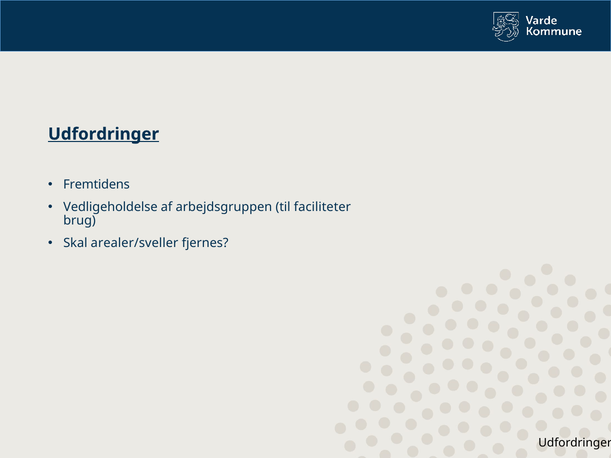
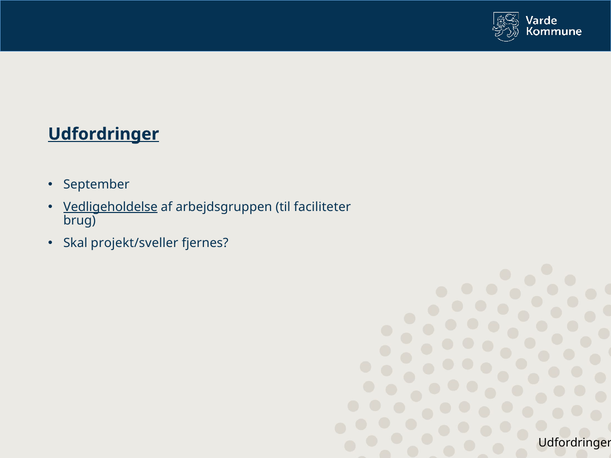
Fremtidens: Fremtidens -> September (96, 185)
Vedligeholdelse underline: none -> present (110, 207)
arealer/sveller: arealer/sveller -> projekt/sveller (135, 243)
